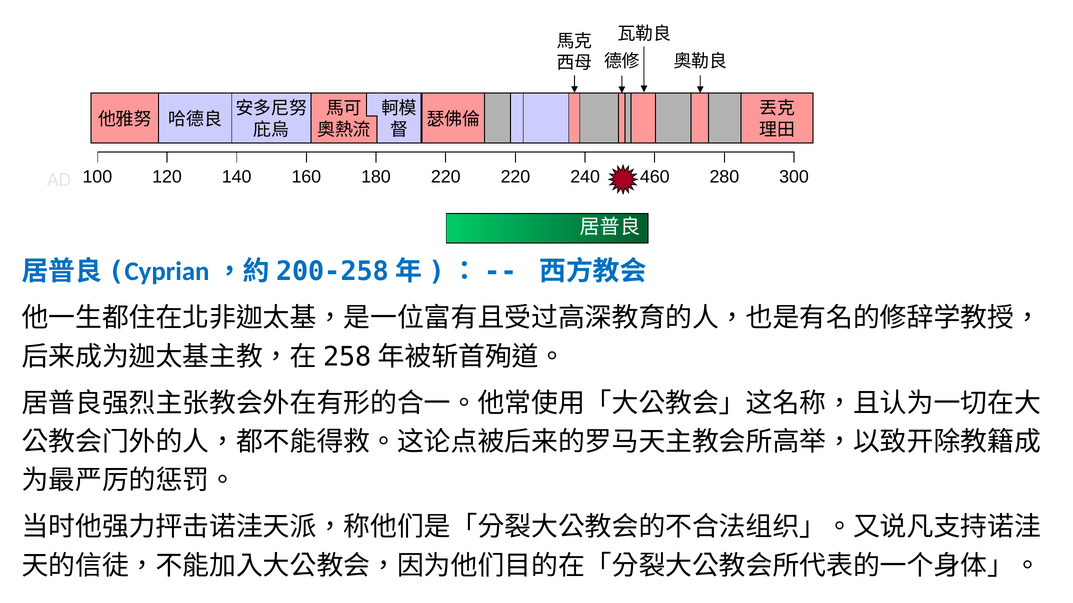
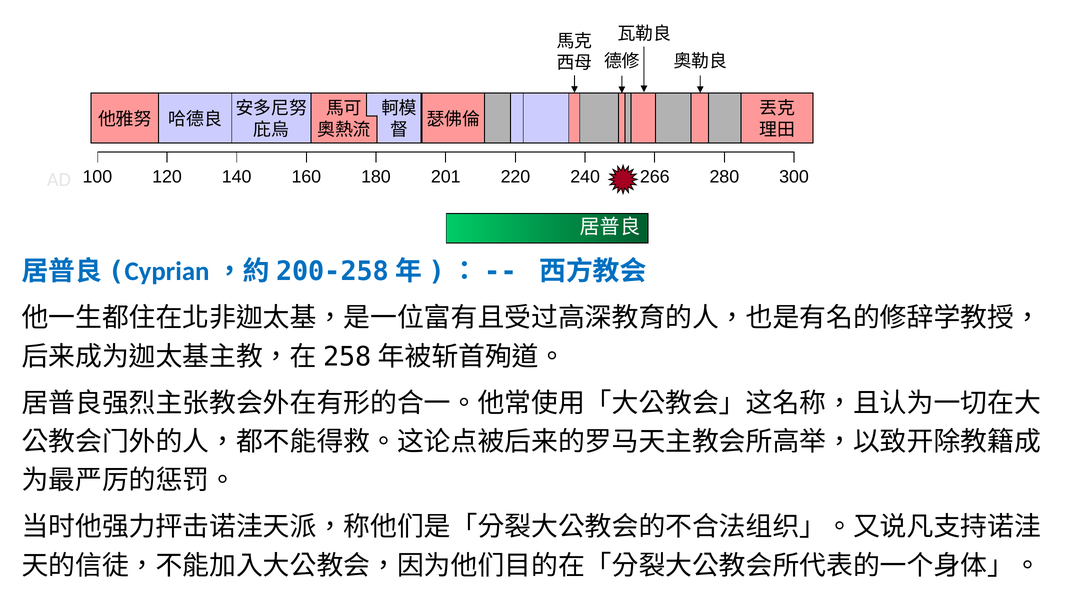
180 220: 220 -> 201 (446, 177)
460: 460 -> 266 (655, 177)
